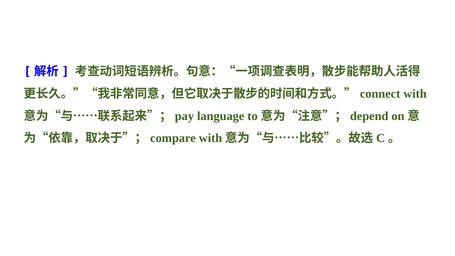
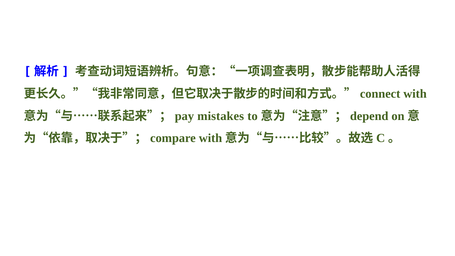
language: language -> mistakes (221, 116)
